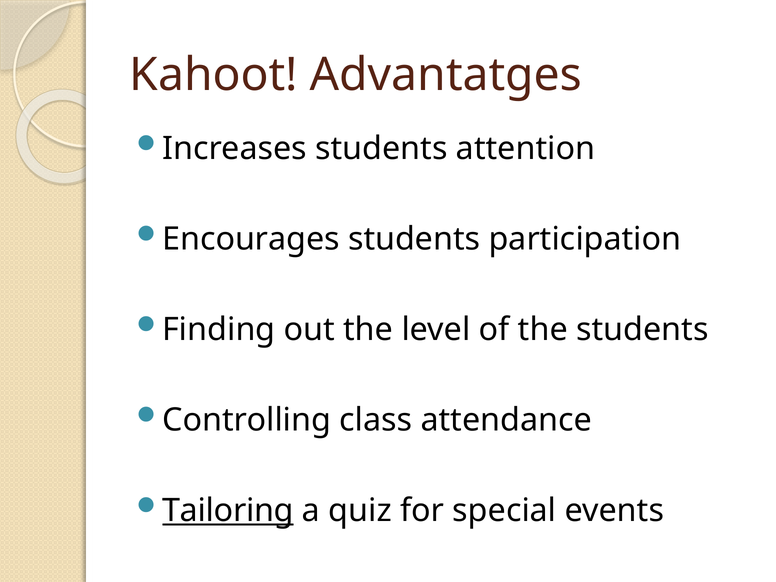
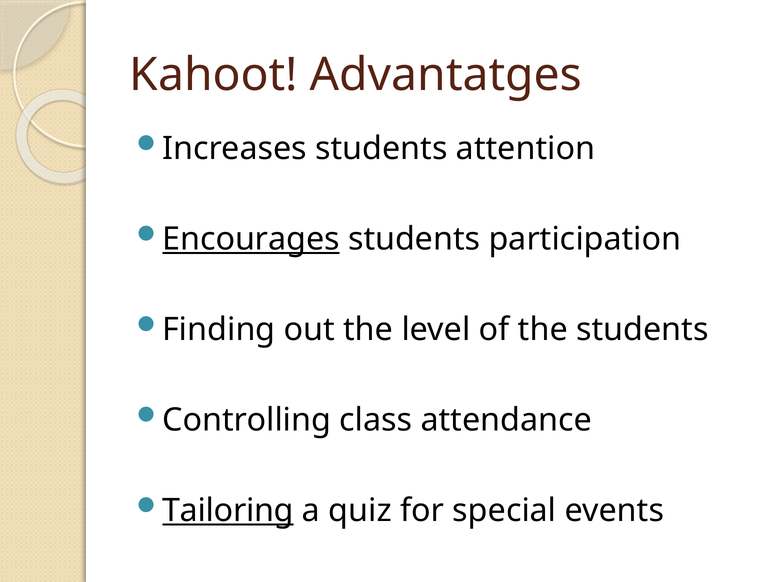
Encourages underline: none -> present (251, 239)
